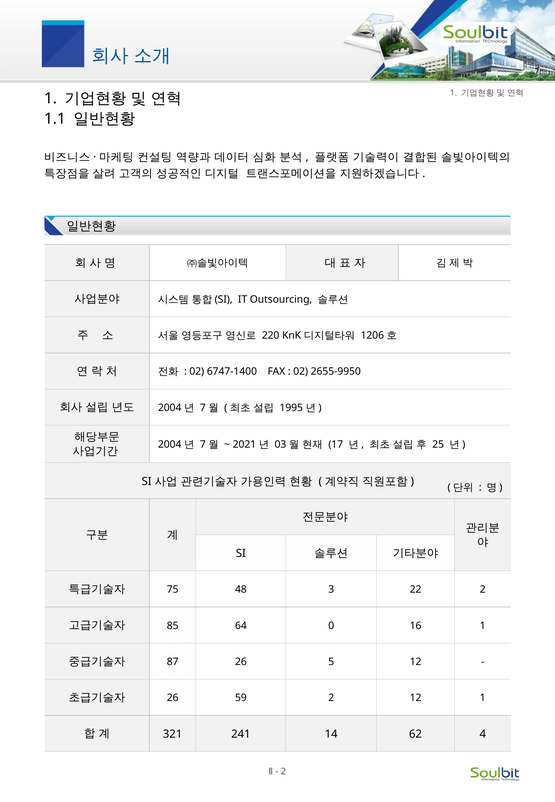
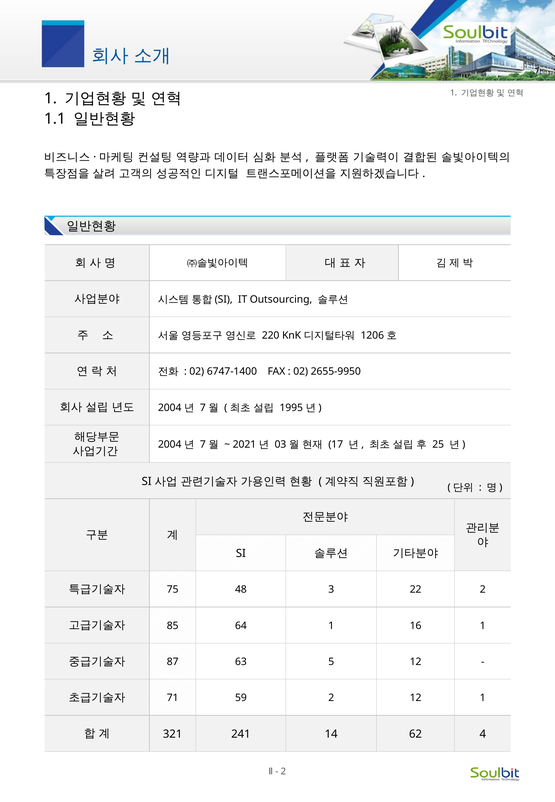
64 0: 0 -> 1 (331, 625)
87 26: 26 -> 63 (241, 662)
26: 26 -> 71 (173, 698)
